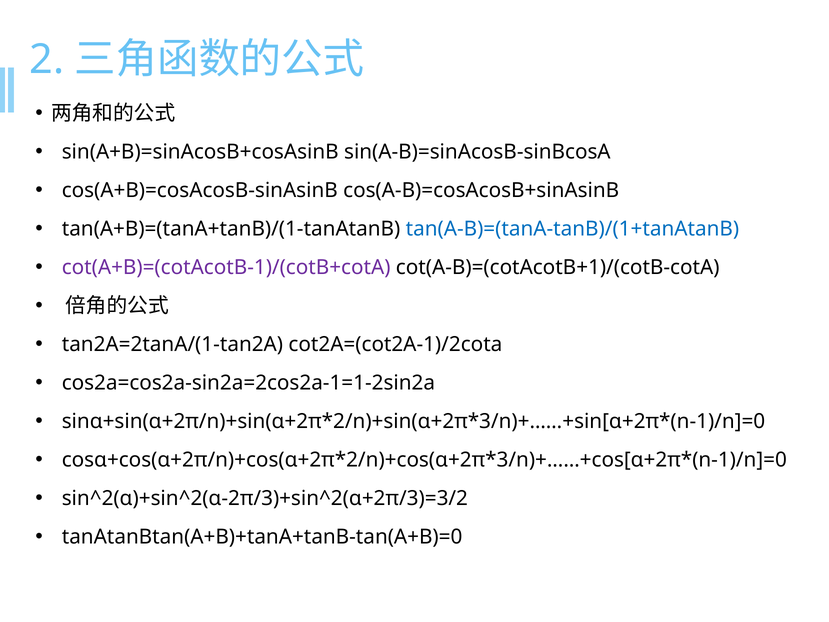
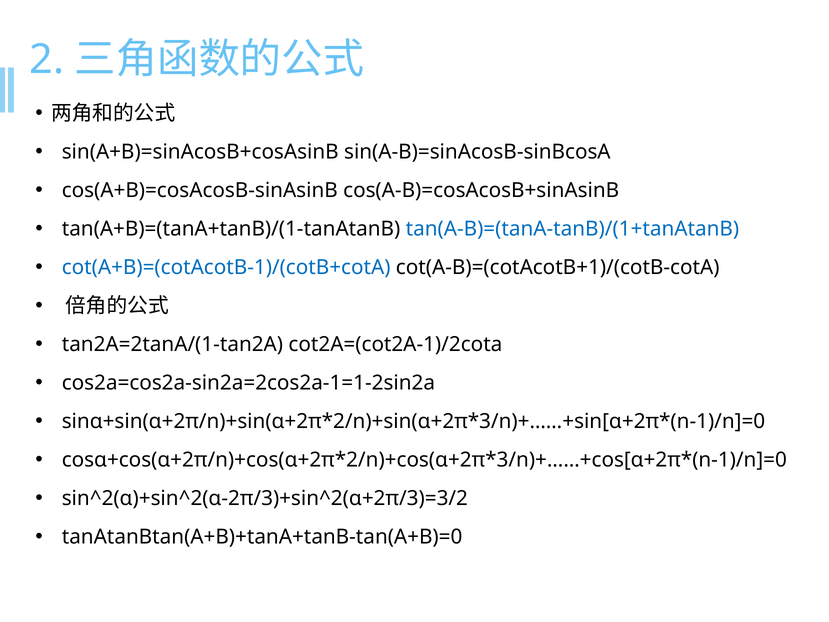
cot(A+B)=(cotAcotB-1)/(cotB+cotA colour: purple -> blue (226, 267)
